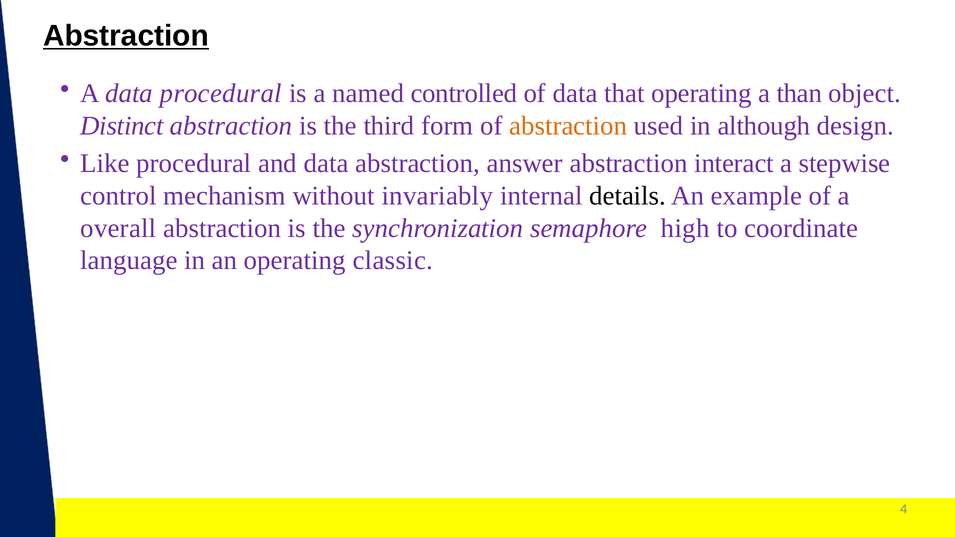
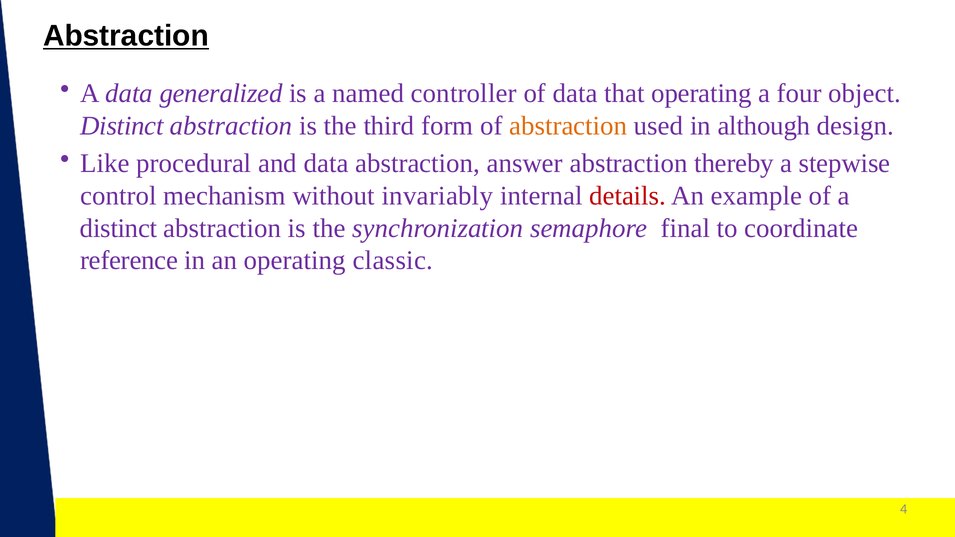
data procedural: procedural -> generalized (221, 94)
controlled: controlled -> controller (464, 94)
than: than -> four (799, 94)
interact: interact -> thereby (734, 164)
details colour: black -> red (628, 196)
overall: overall -> distinct (119, 228)
high: high -> final (685, 228)
language: language -> reference (129, 260)
